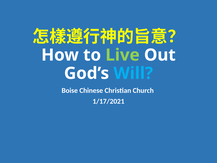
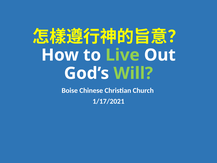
Will colour: light blue -> light green (133, 73)
